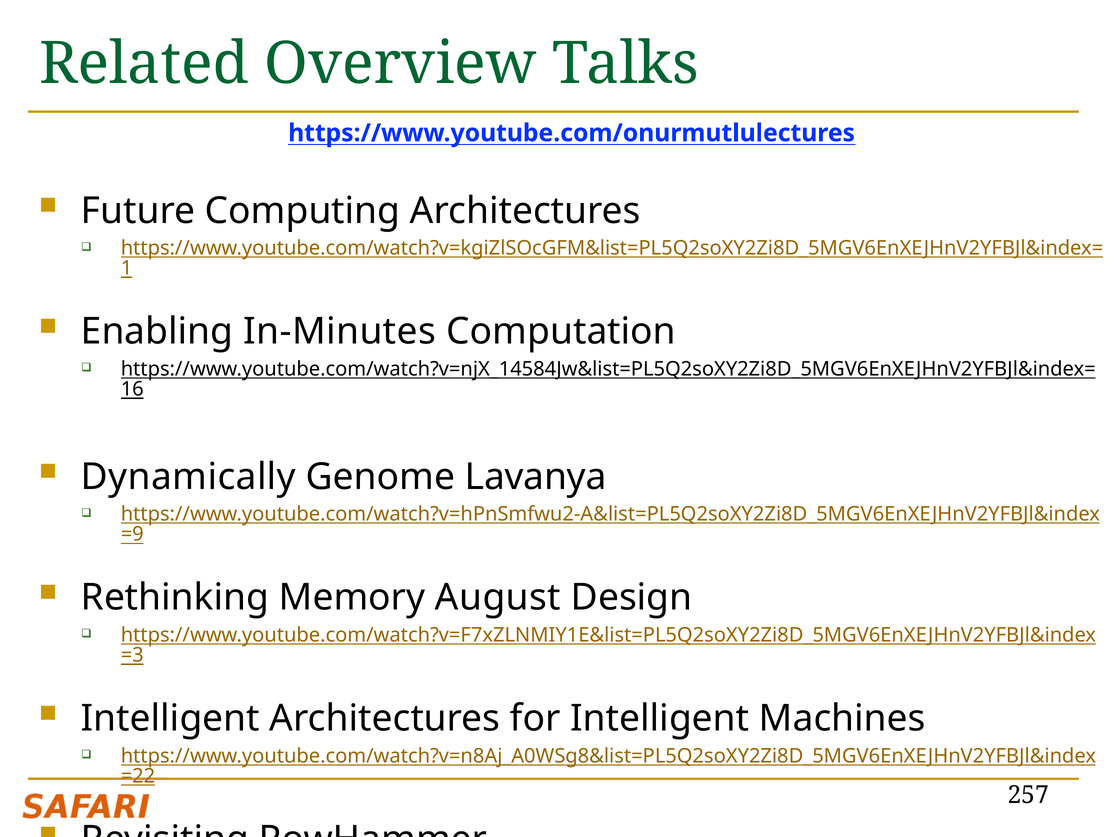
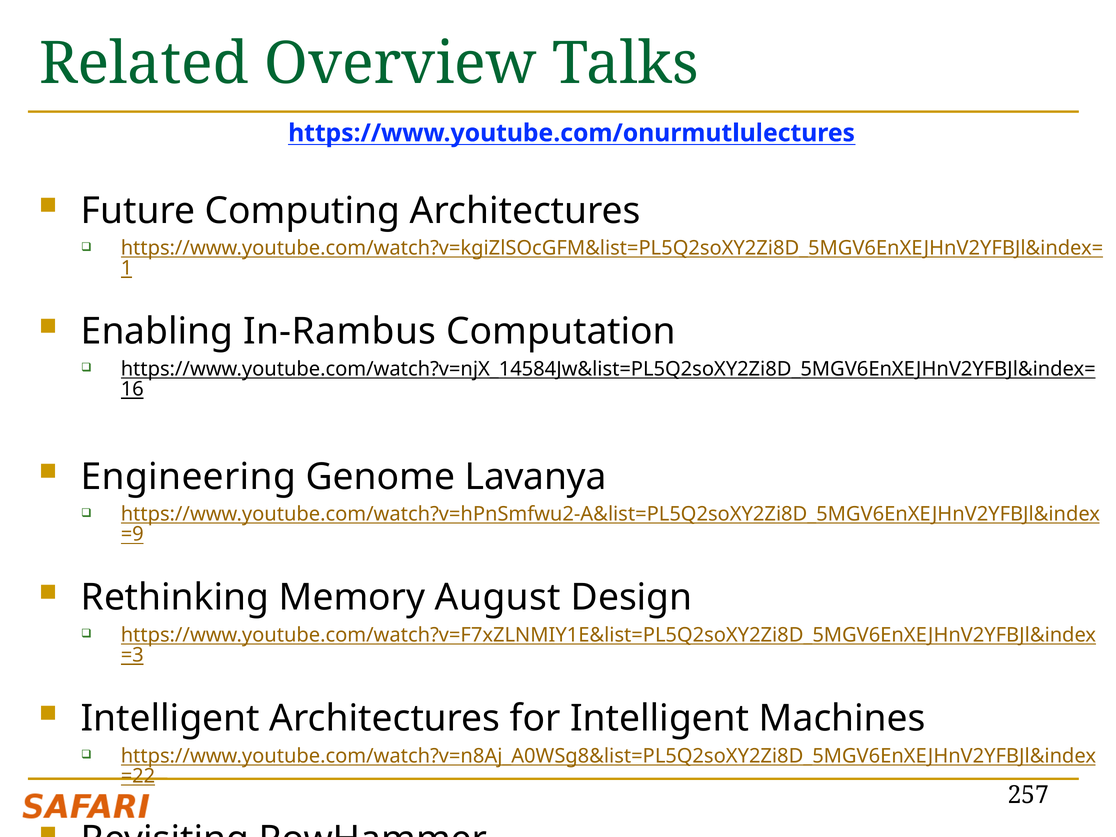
In-Minutes: In-Minutes -> In-Rambus (340, 332)
Dynamically: Dynamically -> Engineering (188, 477)
